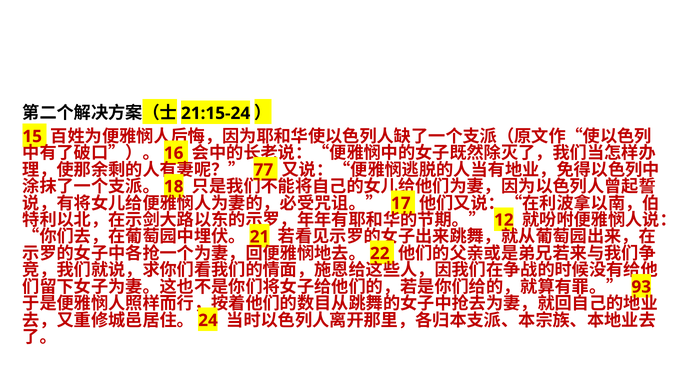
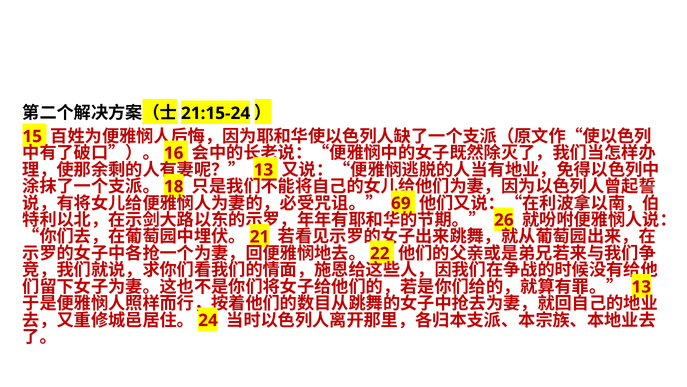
77: 77 -> 13 (263, 170)
17: 17 -> 69 (401, 203)
12: 12 -> 26 (504, 220)
93: 93 -> 13 (641, 286)
